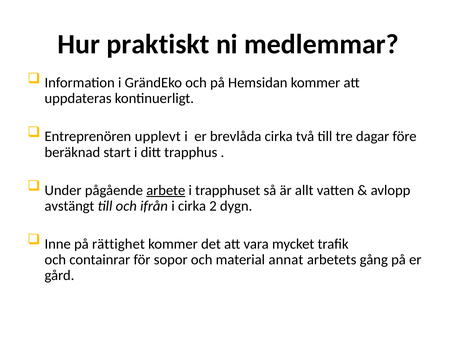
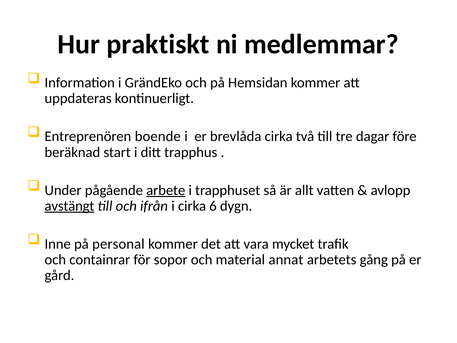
upplevt: upplevt -> boende (158, 136)
avstängt underline: none -> present (69, 206)
2: 2 -> 6 (213, 206)
rättighet: rättighet -> personal (118, 244)
